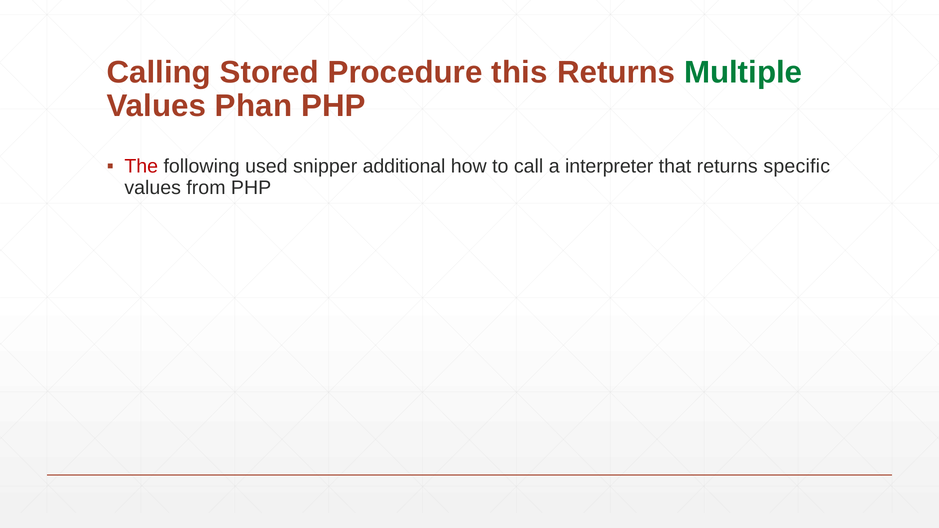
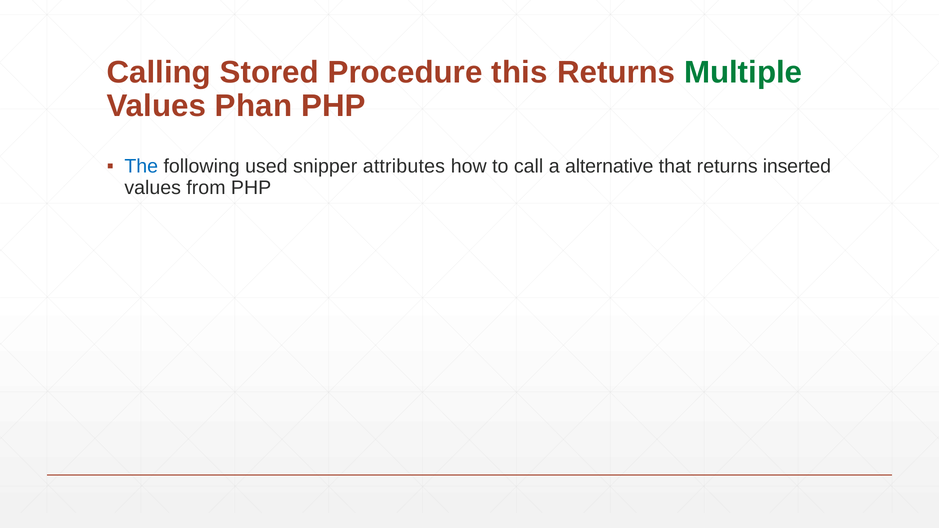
The colour: red -> blue (141, 167)
additional: additional -> attributes (404, 167)
interpreter: interpreter -> alternative (609, 167)
specific: specific -> inserted (797, 167)
